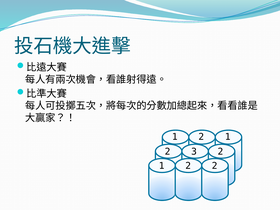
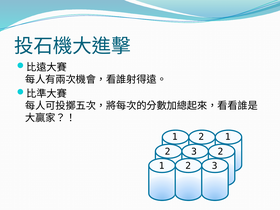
2: 2 -> 3 (215, 166)
